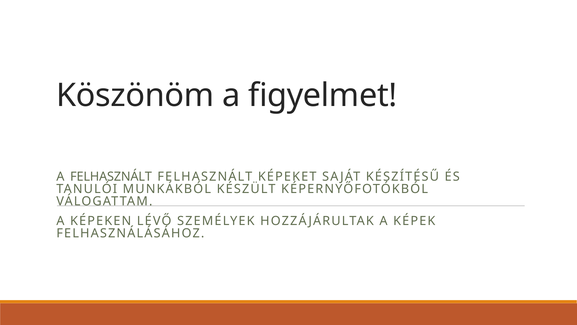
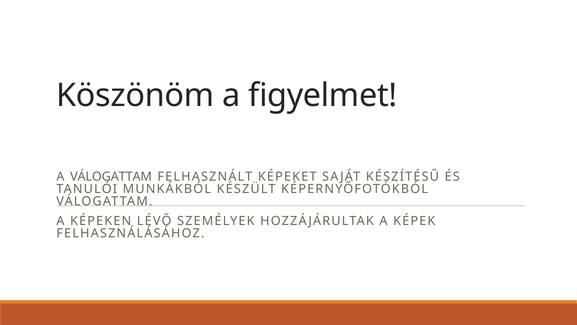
A FELHASZNÁLT: FELHASZNÁLT -> VÁLOGATTAM (111, 176)
